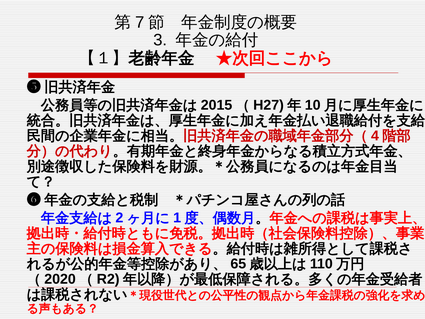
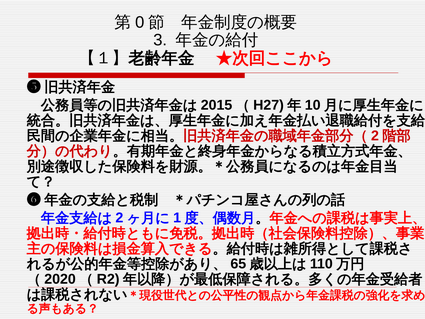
7: 7 -> 0 (140, 22)
4: 4 -> 2 (375, 136)
